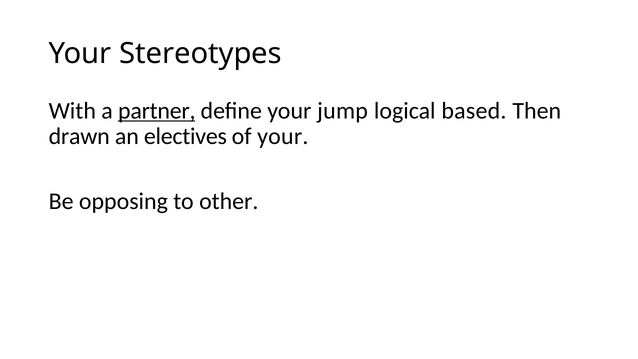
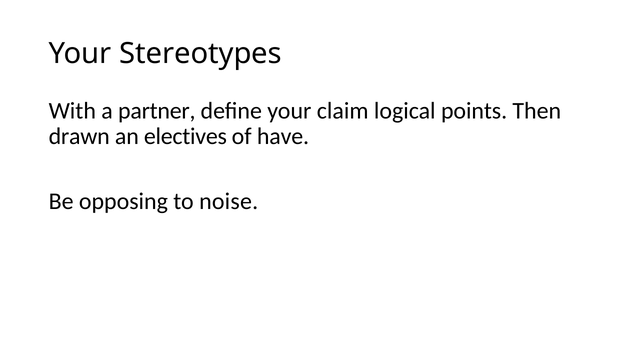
partner underline: present -> none (157, 111)
jump: jump -> claim (343, 111)
based: based -> points (474, 111)
of your: your -> have (283, 137)
other: other -> noise (229, 202)
